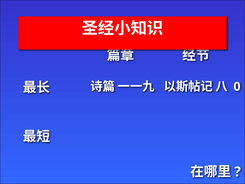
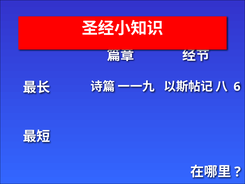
0: 0 -> 6 (237, 87)
